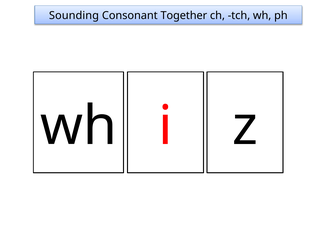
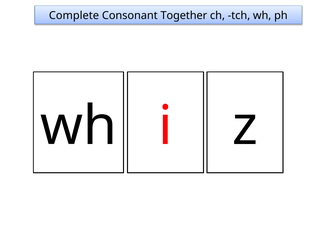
Sounding: Sounding -> Complete (74, 16)
